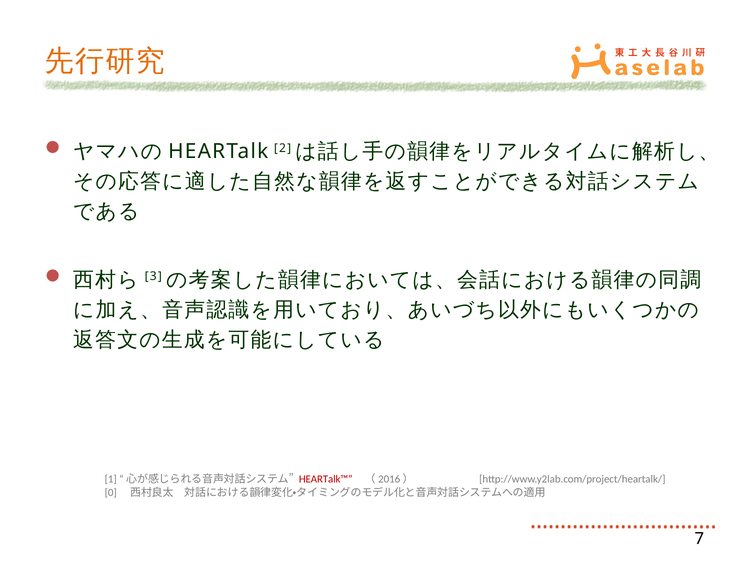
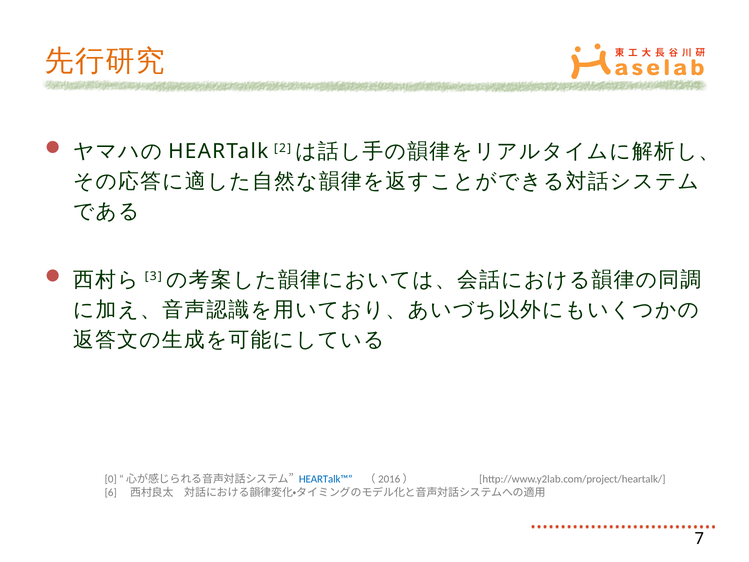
1: 1 -> 0 (111, 479)
HEARTalk™ colour: red -> blue (326, 479)
0: 0 -> 6 (111, 492)
